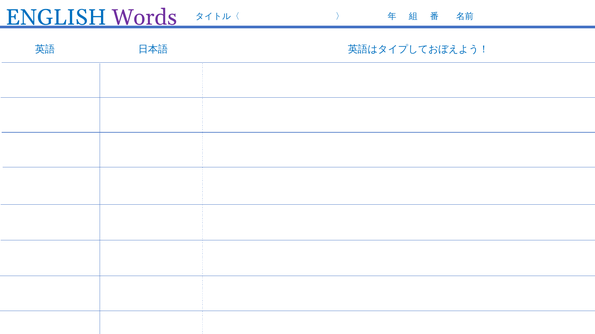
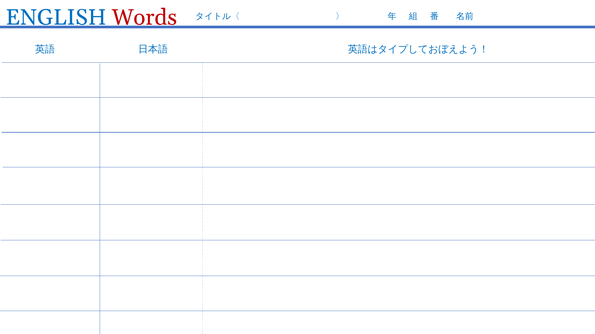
Words colour: purple -> red (144, 18)
